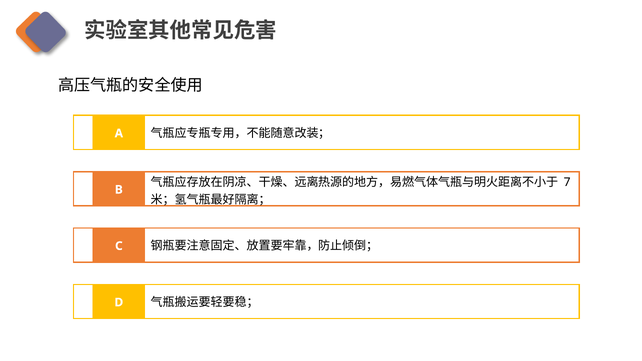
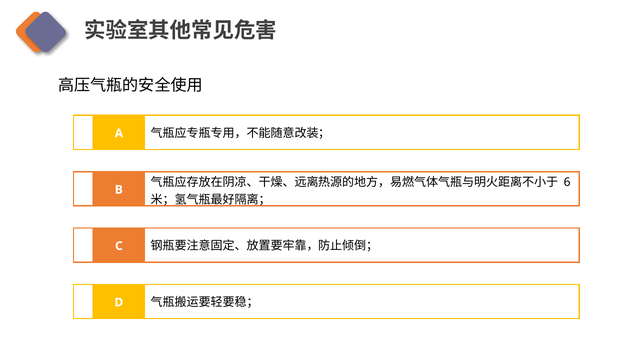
7: 7 -> 6 (567, 183)
